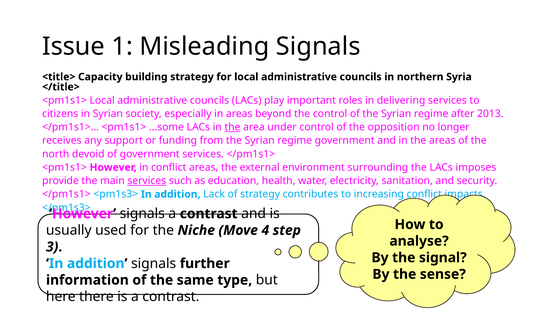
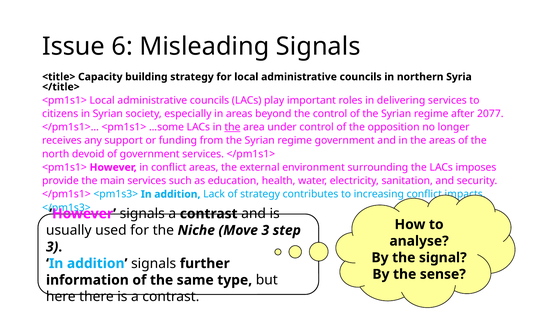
1: 1 -> 6 (122, 46)
2013: 2013 -> 2077 (490, 114)
services underline: present -> none (147, 181)
Move 4: 4 -> 3 (265, 230)
